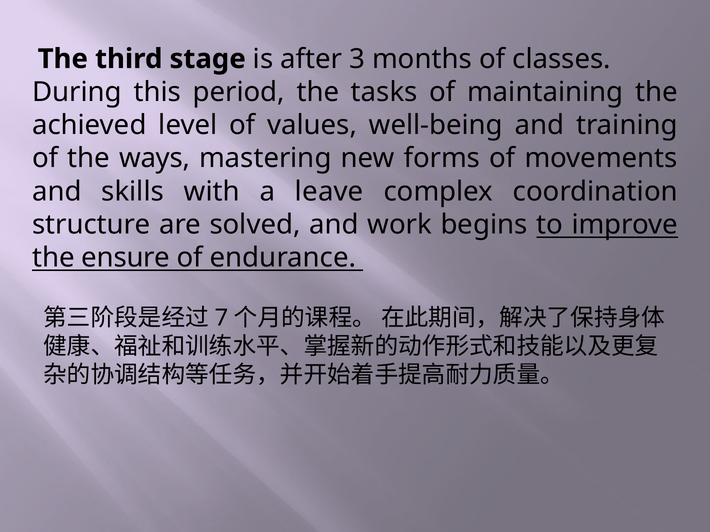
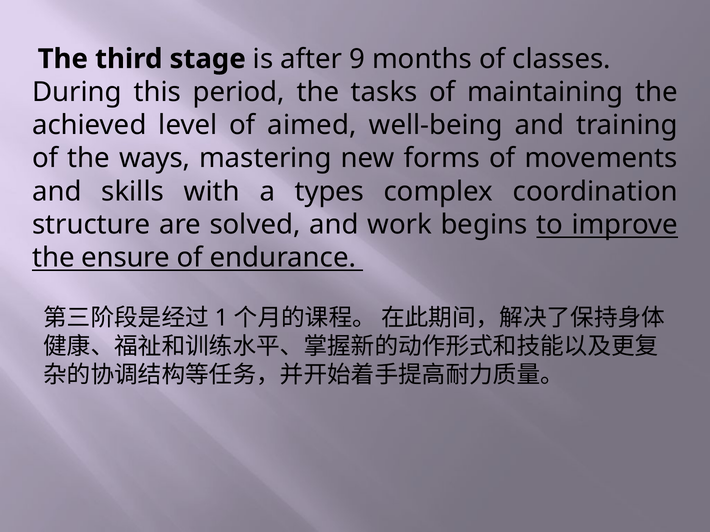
3: 3 -> 9 (357, 59)
values: values -> aimed (312, 125)
leave: leave -> types (329, 192)
7: 7 -> 1 (221, 318)
